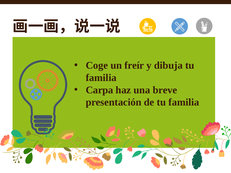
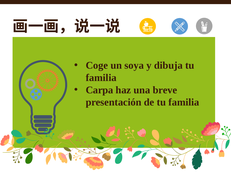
freír: freír -> soya (134, 65)
